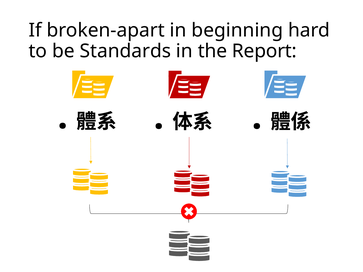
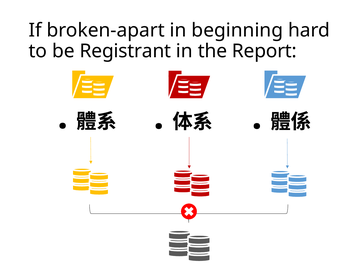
Standards: Standards -> Registrant (125, 51)
